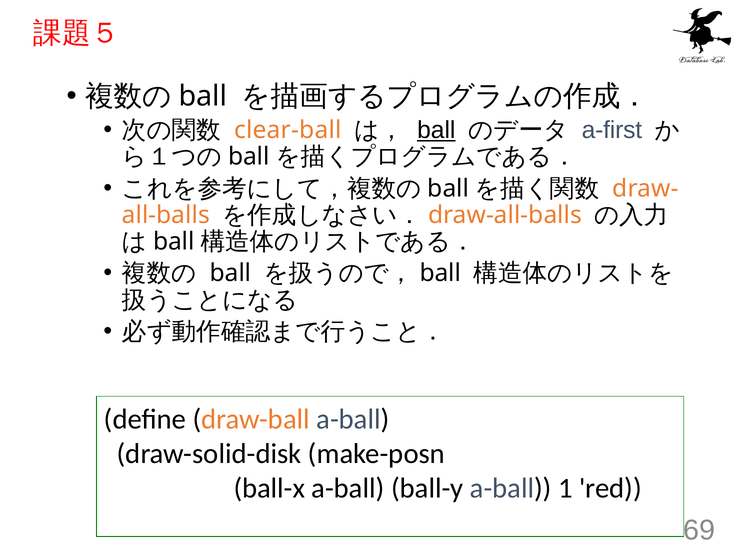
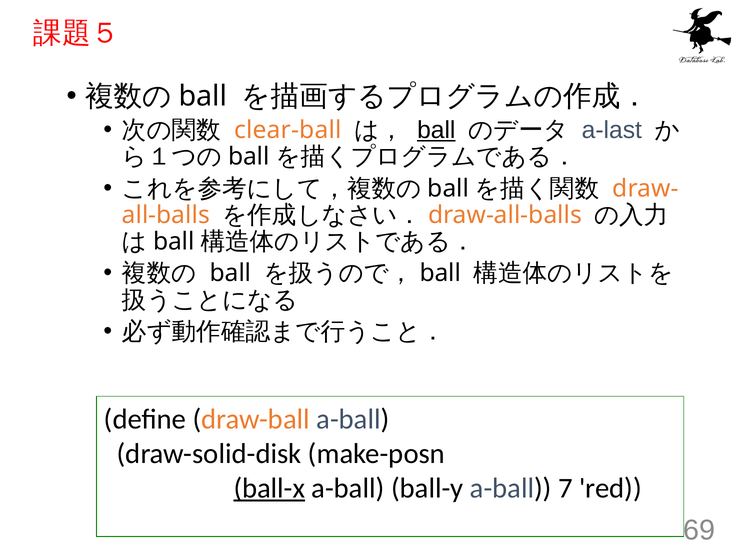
a-first: a-first -> a-last (612, 130)
ball-x underline: none -> present (269, 488)
1: 1 -> 7 (565, 488)
